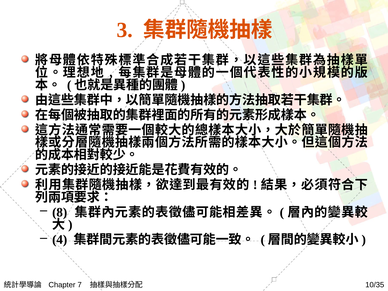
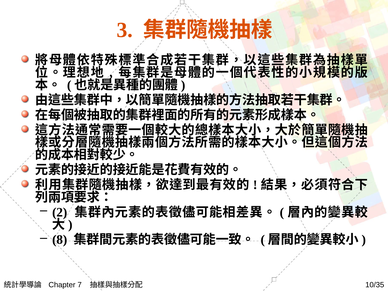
8: 8 -> 2 (60, 212)
4: 4 -> 8 (60, 240)
